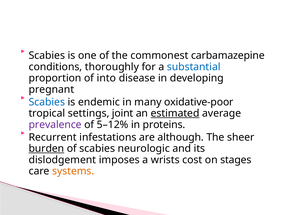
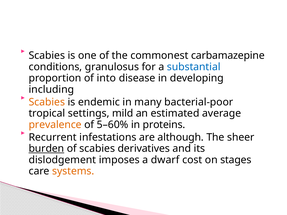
thoroughly: thoroughly -> granulosus (112, 67)
pregnant: pregnant -> including (51, 90)
Scabies colour: blue -> orange (47, 102)
oxidative-poor: oxidative-poor -> bacterial-poor (199, 102)
joint: joint -> mild (123, 113)
estimated underline: present -> none (175, 113)
prevalence colour: purple -> orange (55, 125)
5–12%: 5–12% -> 5–60% (113, 125)
neurologic: neurologic -> derivatives (144, 149)
wrists: wrists -> dwarf (165, 160)
